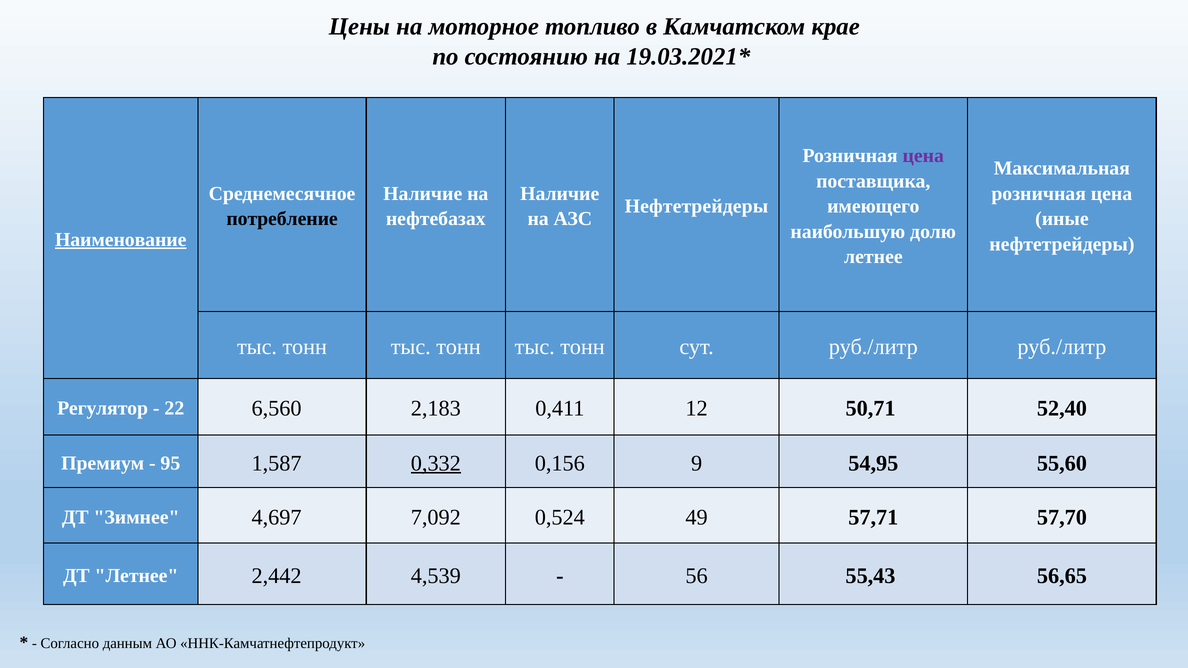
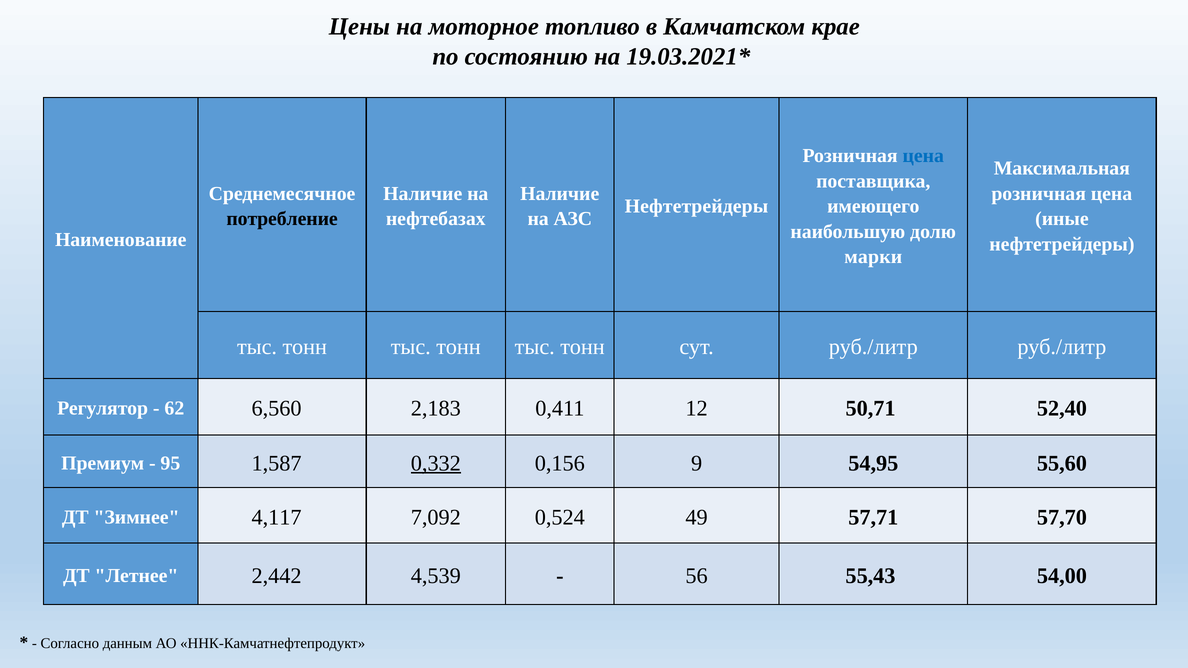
цена colour: purple -> blue (923, 156)
Наименование underline: present -> none (121, 240)
летнее: летнее -> марки (873, 257)
22: 22 -> 62 (174, 409)
4,697: 4,697 -> 4,117 (277, 518)
56,65: 56,65 -> 54,00 (1062, 576)
